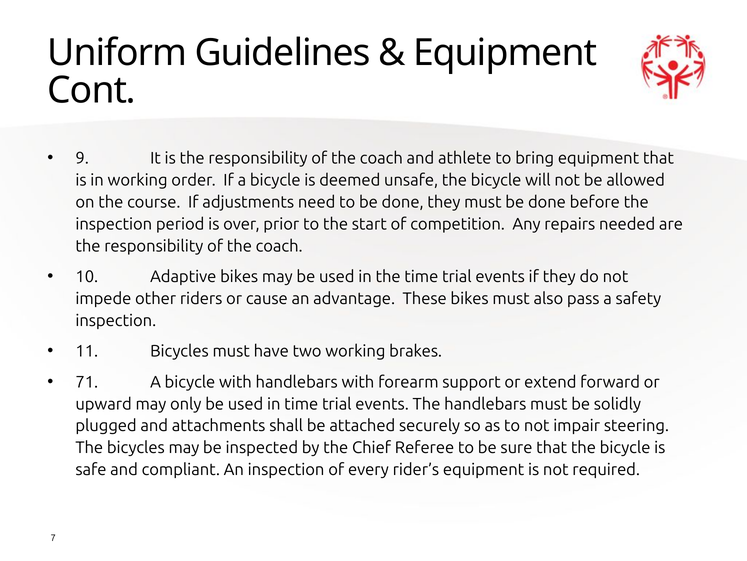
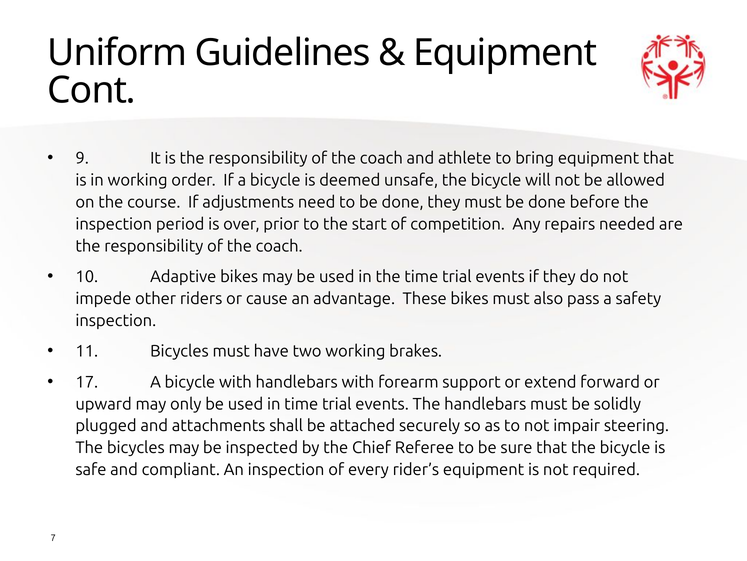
71: 71 -> 17 (87, 382)
